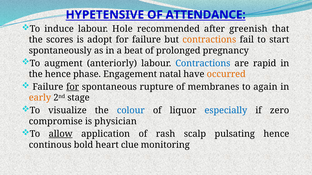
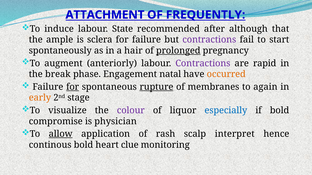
HYPETENSIVE: HYPETENSIVE -> ATTACHMENT (105, 15)
ATTENDANCE: ATTENDANCE -> FREQUENTLY (206, 15)
Hole: Hole -> State (123, 29)
greenish: greenish -> although (248, 29)
scores: scores -> ample (60, 40)
adopt: adopt -> sclera (100, 40)
contractions colour: orange -> purple (209, 40)
beat: beat -> hair (133, 51)
prolonged underline: none -> present (178, 51)
Contractions colour: blue -> purple (203, 63)
the hence: hence -> break (58, 74)
rupture underline: none -> present (156, 87)
colour colour: blue -> purple (131, 111)
if zero: zero -> bold (280, 111)
pulsating: pulsating -> interpret (235, 134)
